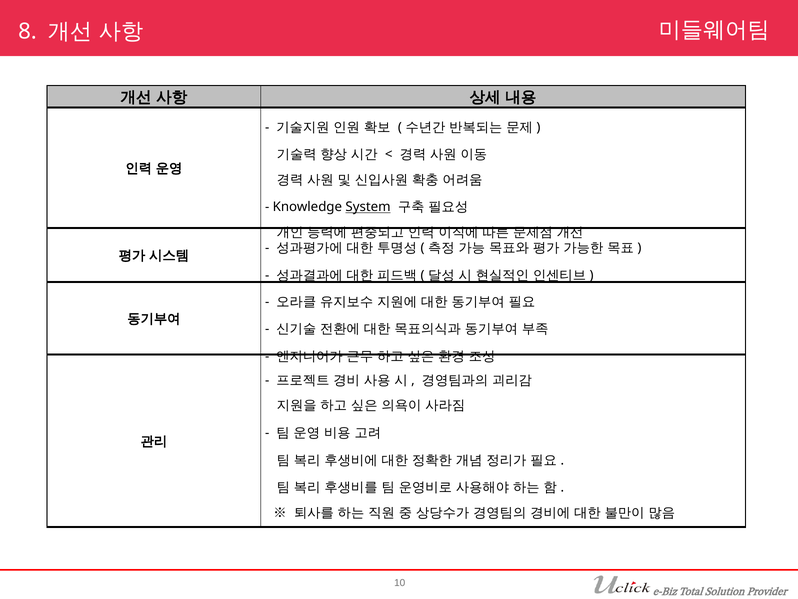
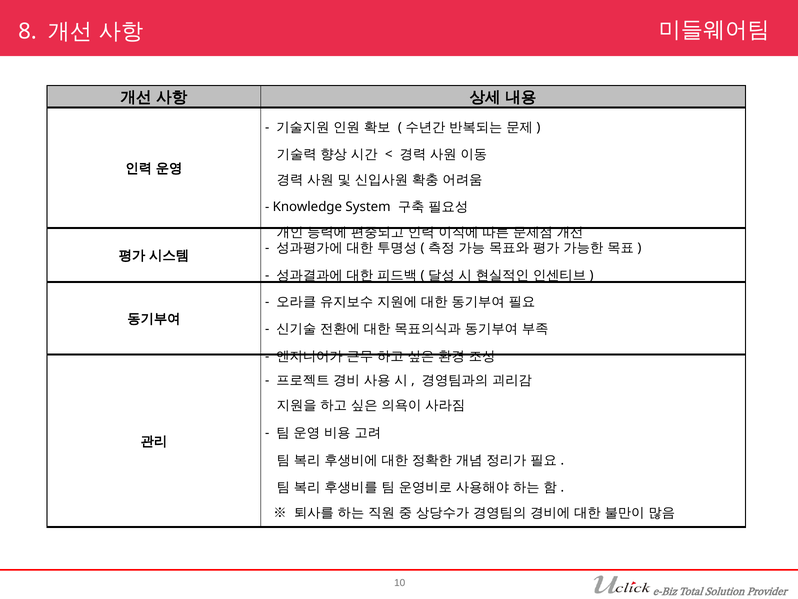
System underline: present -> none (368, 207)
